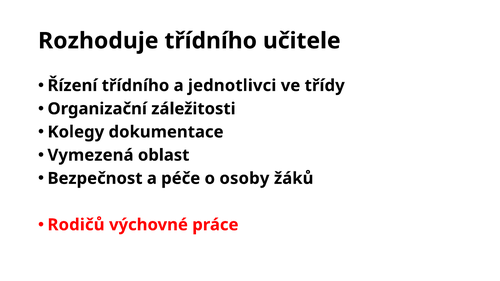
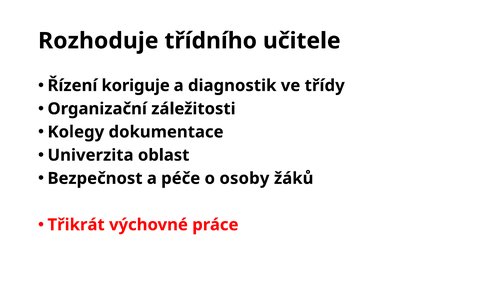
Řízení třídního: třídního -> koriguje (136, 86)
jednotlivci: jednotlivci -> diagnostik (232, 86)
Vymezená: Vymezená -> Univerzita (91, 155)
Rodičů: Rodičů -> Třikrát (76, 225)
